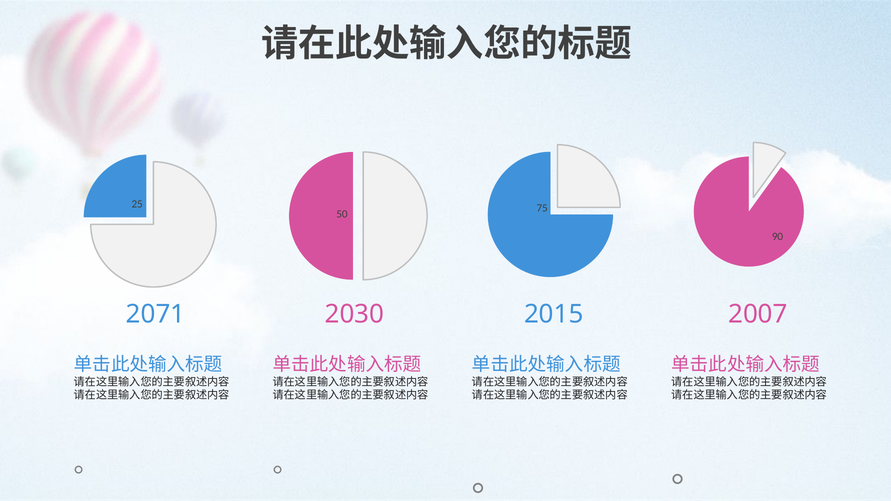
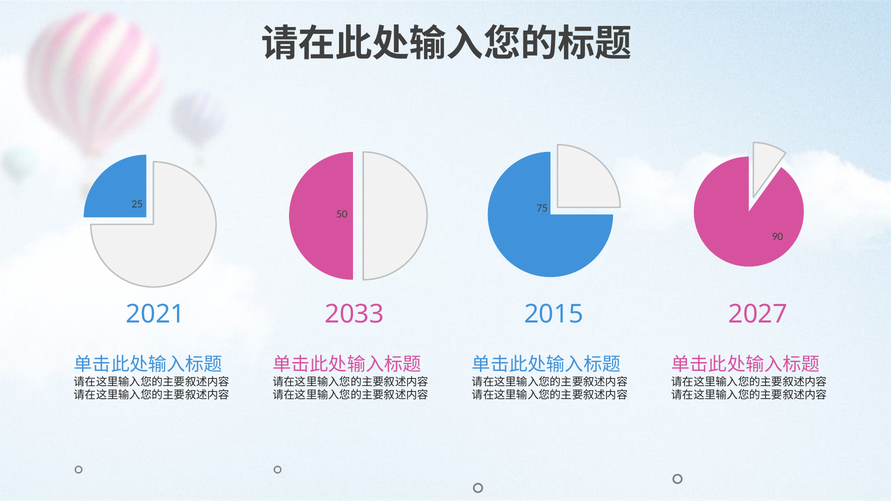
2071: 2071 -> 2021 (156, 314)
2030: 2030 -> 2033 (354, 314)
2007: 2007 -> 2027 (758, 314)
